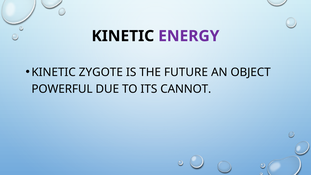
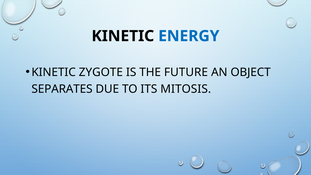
ENERGY colour: purple -> blue (189, 36)
POWERFUL: POWERFUL -> SEPARATES (62, 89)
CANNOT: CANNOT -> MITOSIS (186, 89)
